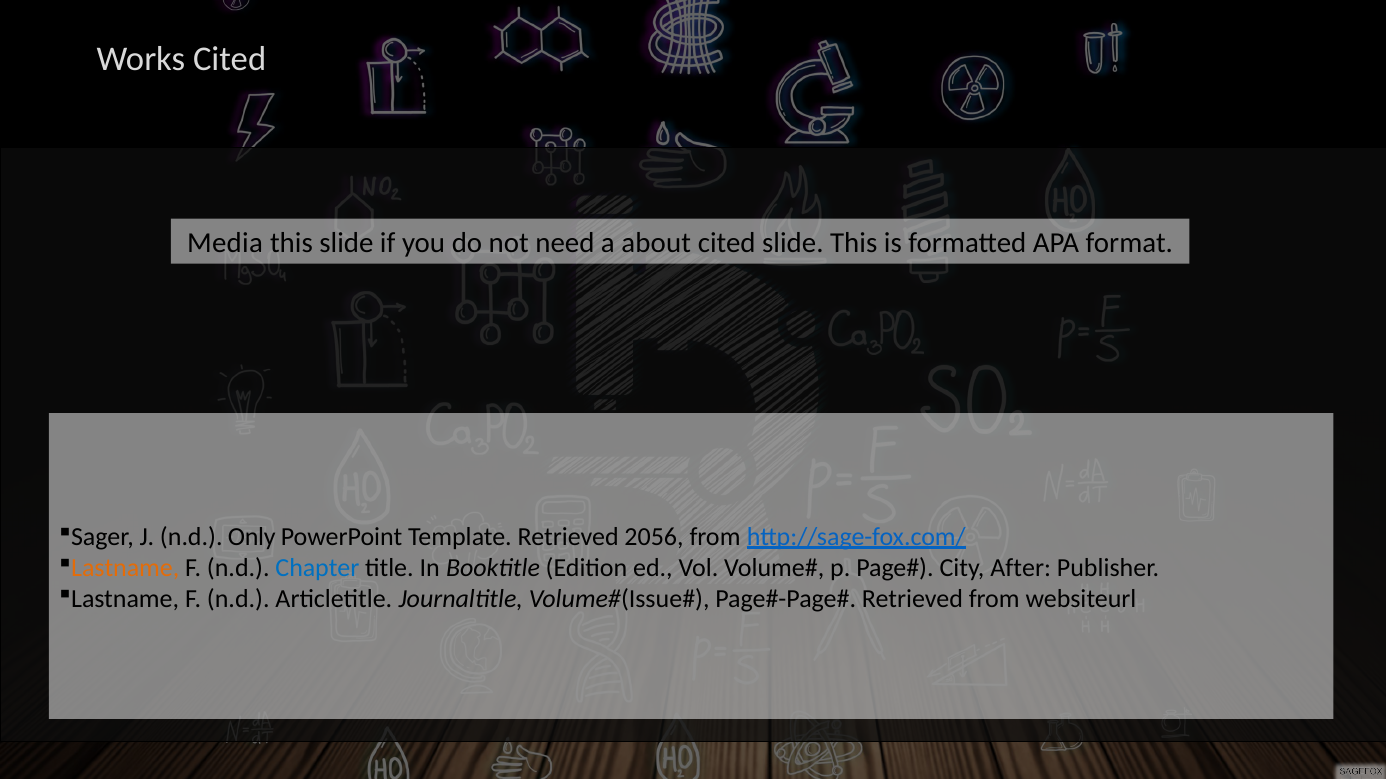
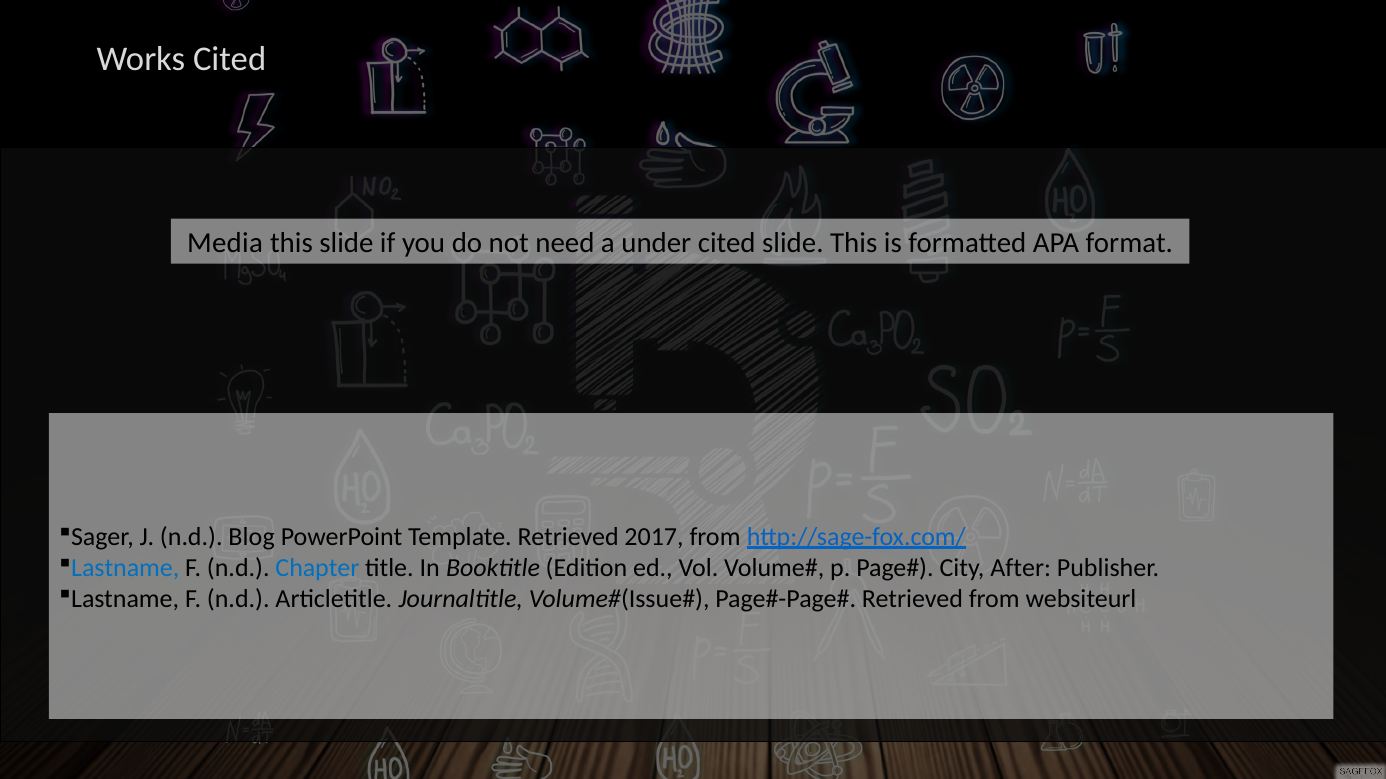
about: about -> under (656, 243)
Only: Only -> Blog (252, 537)
2056: 2056 -> 2017 (654, 537)
Lastname colour: orange -> blue (125, 569)
